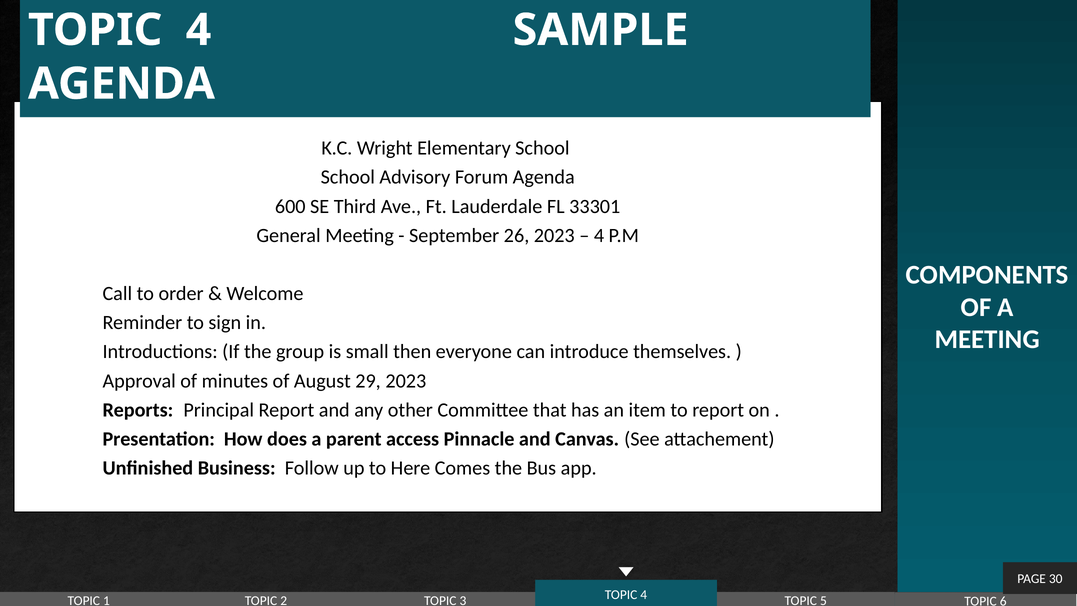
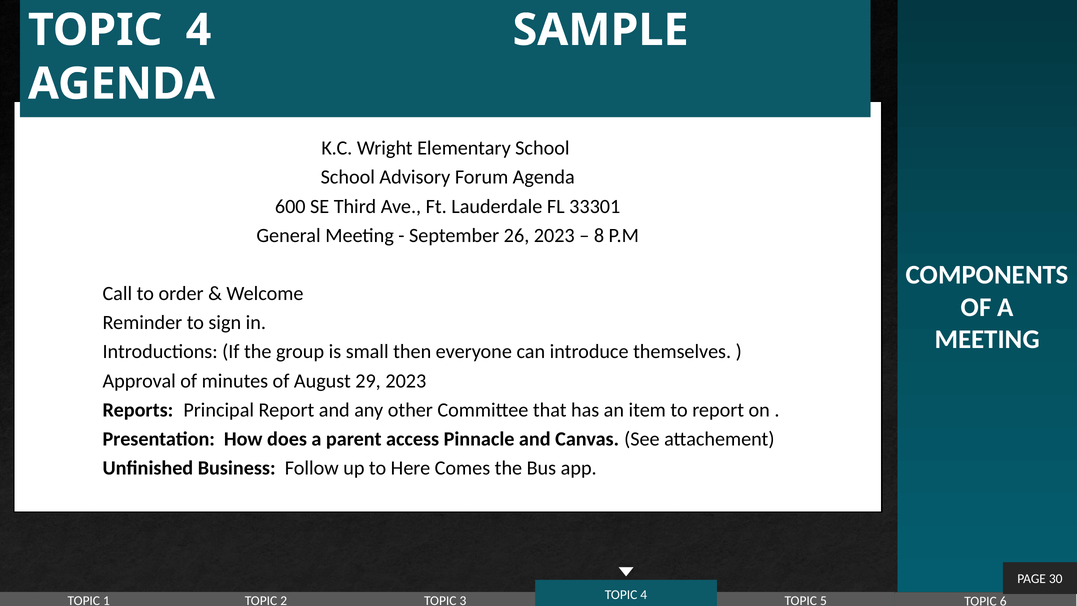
4: 4 -> 8 (599, 235)
